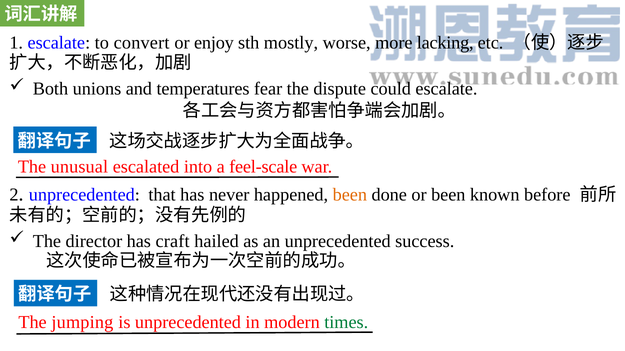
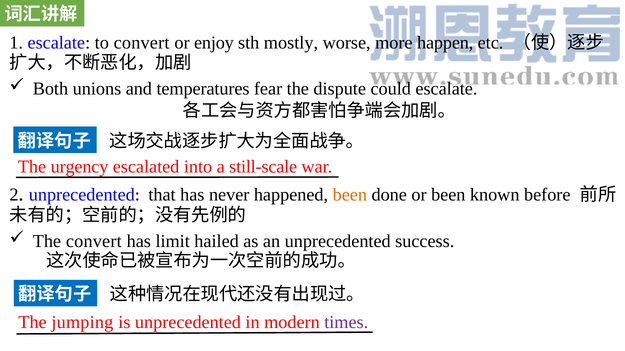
lacking: lacking -> happen (445, 43)
unusual: unusual -> urgency (80, 167)
feel-scale: feel-scale -> still-scale (263, 167)
The director: director -> convert (94, 242)
craft: craft -> limit (173, 242)
times colour: green -> purple (346, 323)
